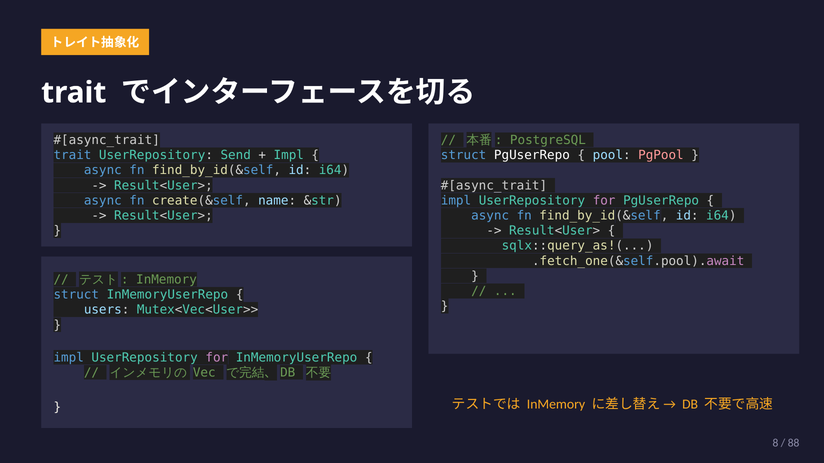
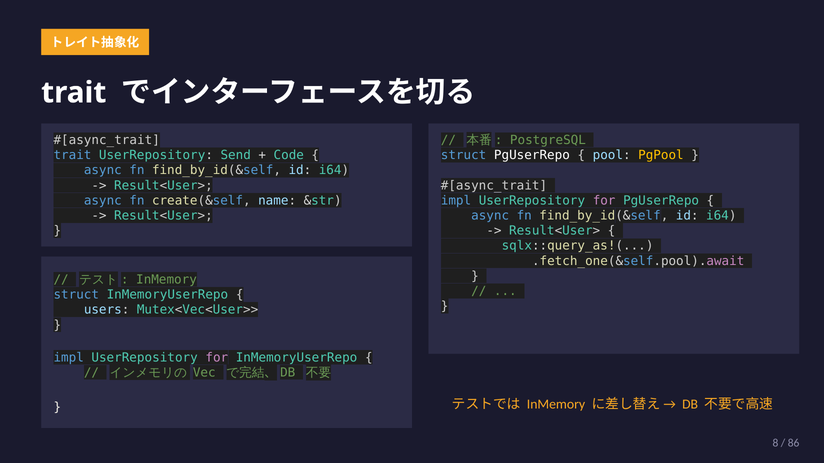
Impl: Impl -> Code (289, 155)
PgPool colour: pink -> yellow (661, 155)
88: 88 -> 86 (794, 444)
